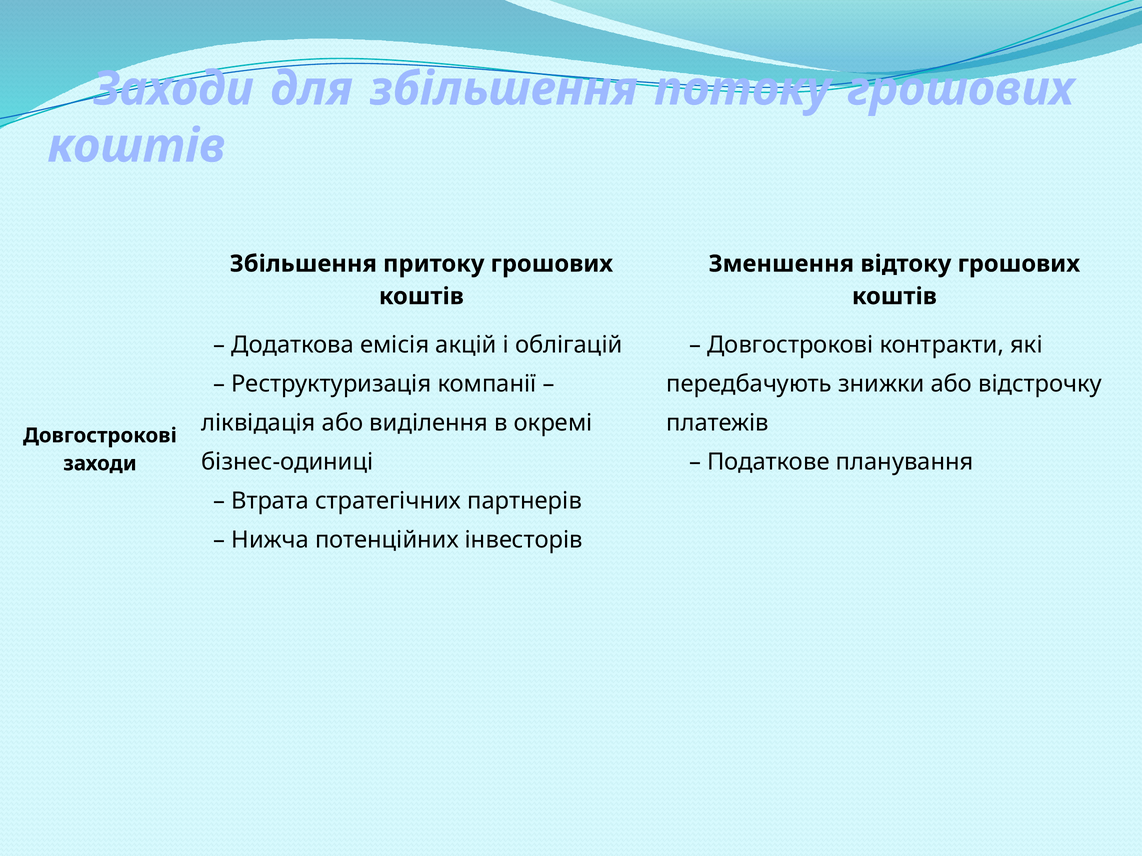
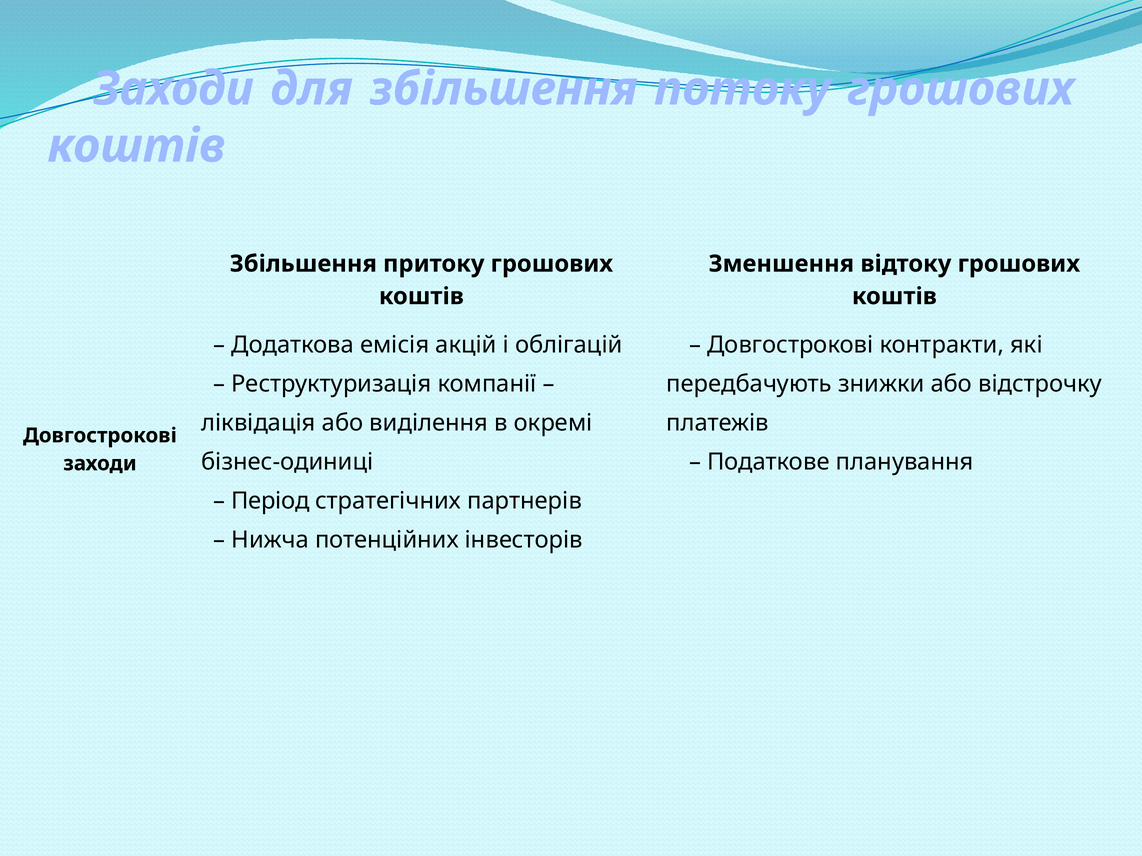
Втрата: Втрата -> Період (270, 501)
